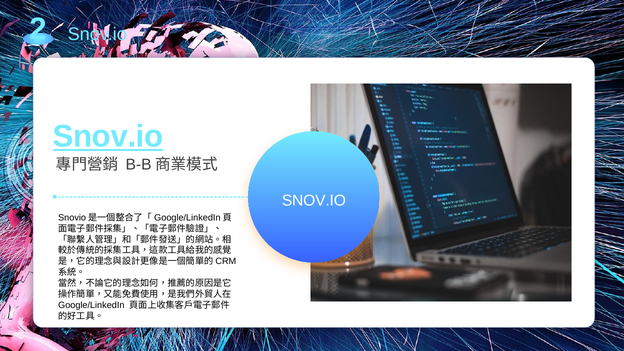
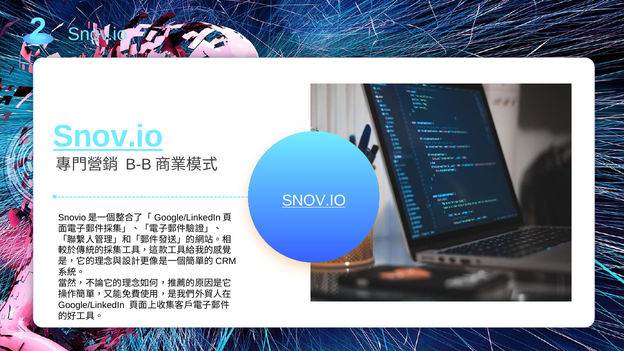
SNOV.IO underline: none -> present (314, 201)
